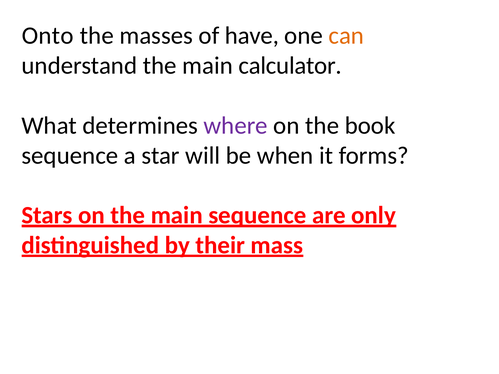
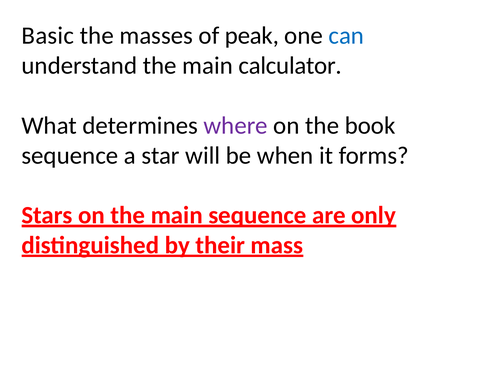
Onto: Onto -> Basic (48, 36)
have: have -> peak (252, 36)
can colour: orange -> blue (346, 36)
